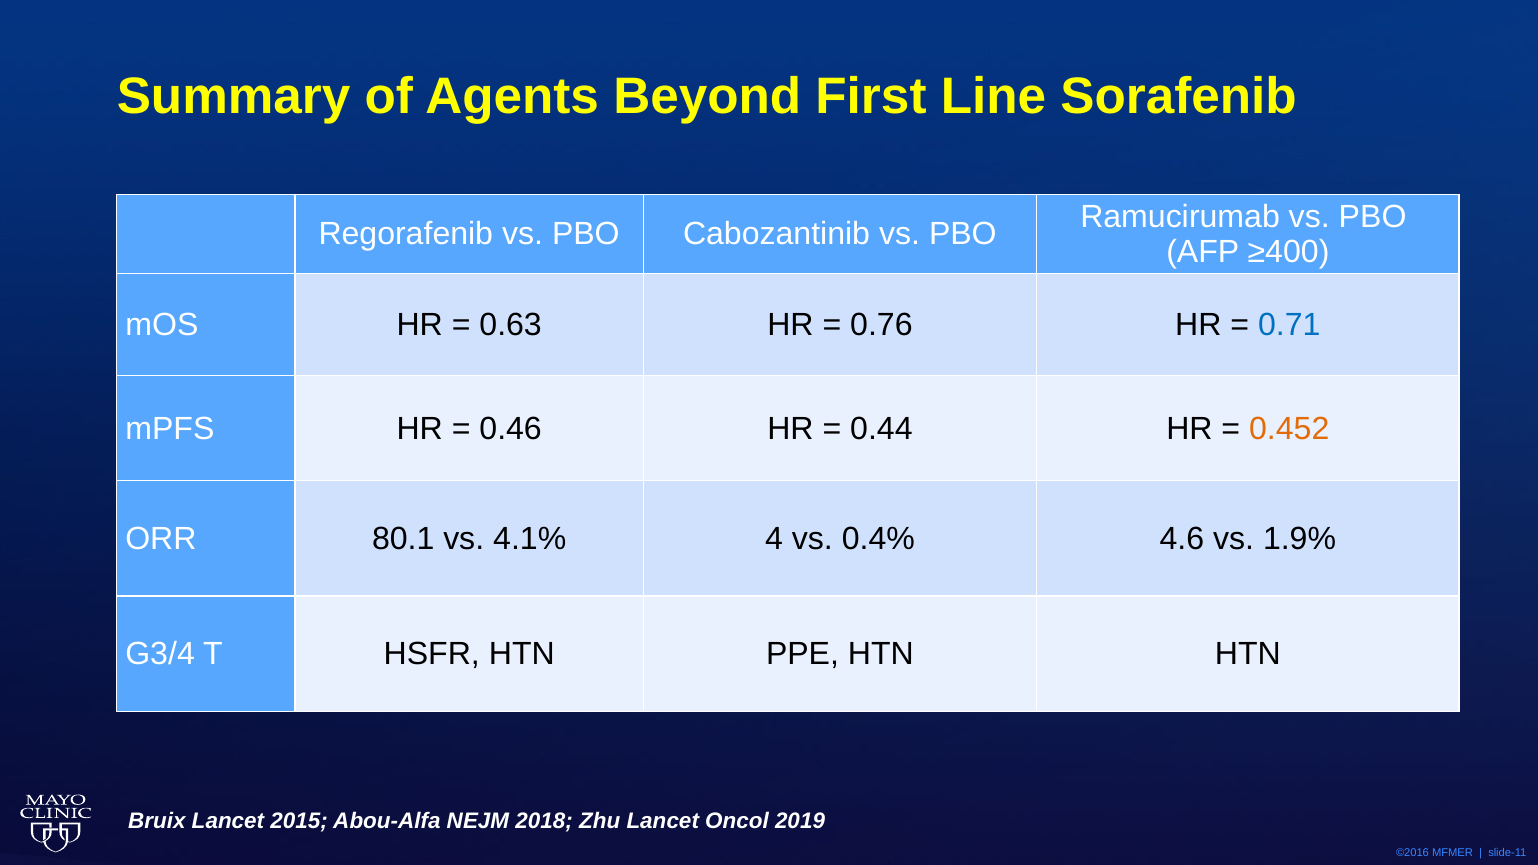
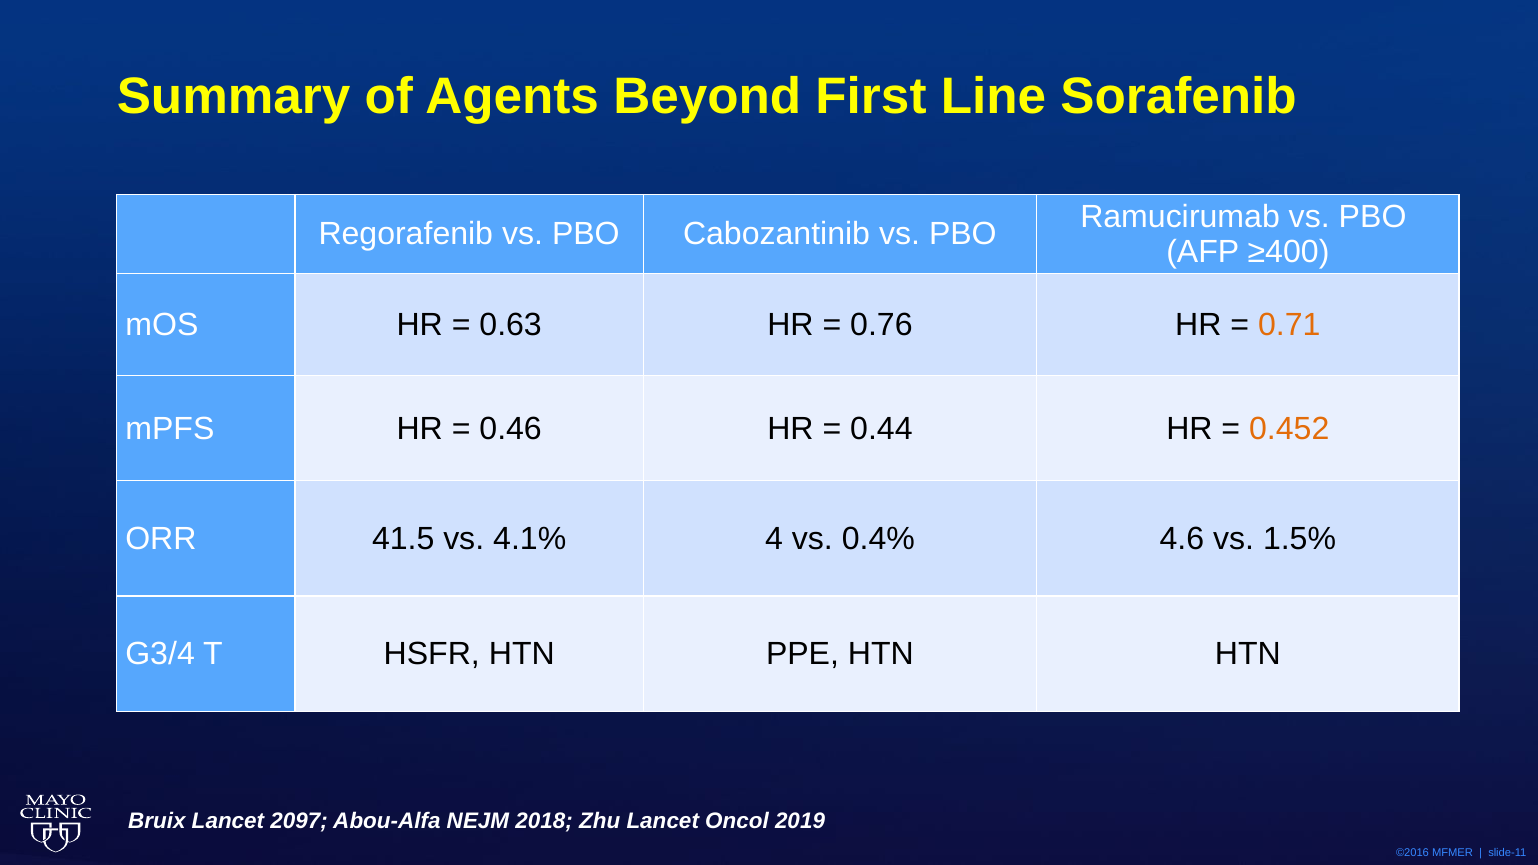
0.71 colour: blue -> orange (1289, 325)
80.1: 80.1 -> 41.5 (403, 539)
1.9%: 1.9% -> 1.5% (1300, 539)
2015: 2015 -> 2097 (299, 821)
